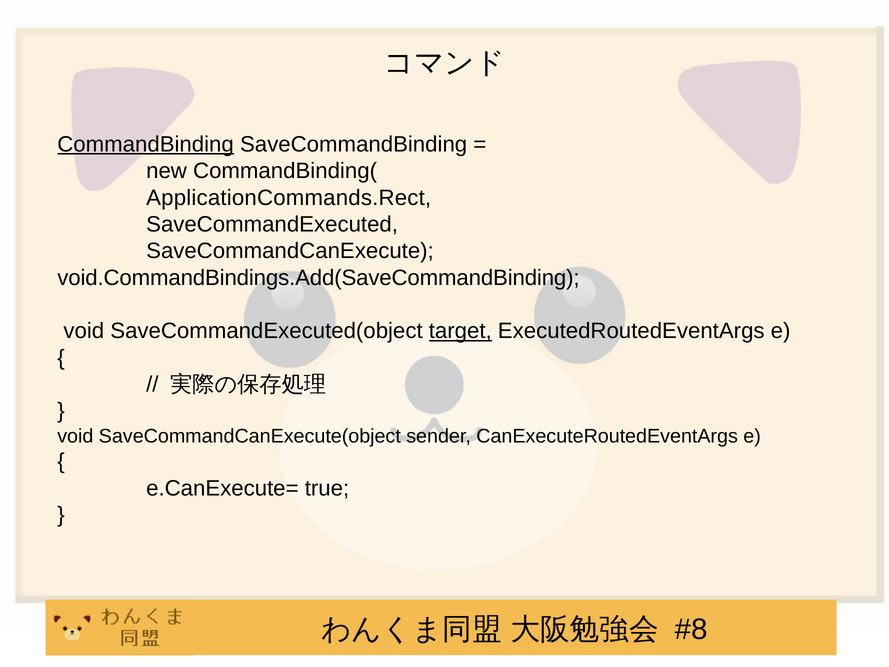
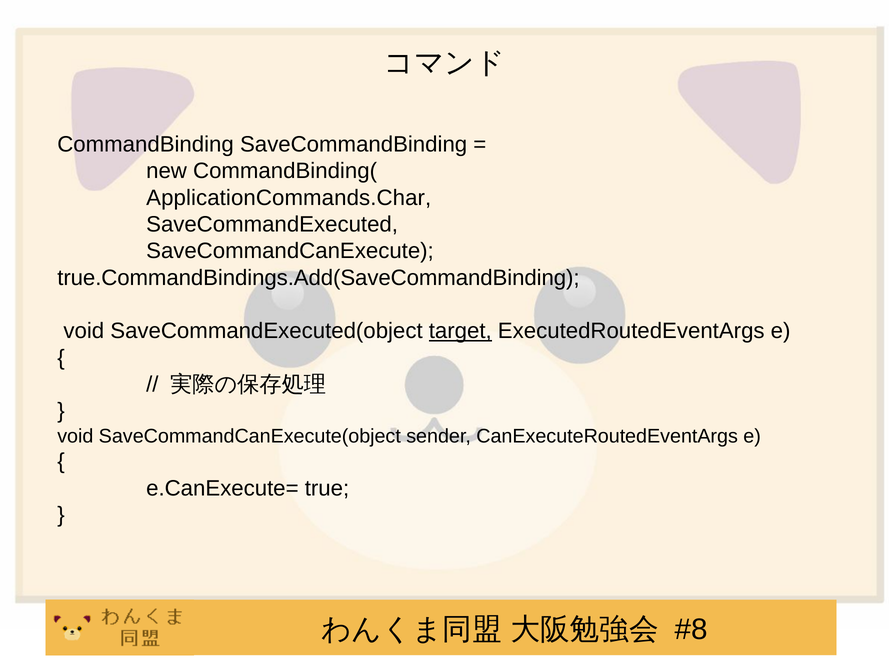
CommandBinding underline: present -> none (146, 144)
ApplicationCommands.Rect: ApplicationCommands.Rect -> ApplicationCommands.Char (289, 198)
void.CommandBindings.Add(SaveCommandBinding: void.CommandBindings.Add(SaveCommandBinding -> true.CommandBindings.Add(SaveCommandBinding (318, 278)
